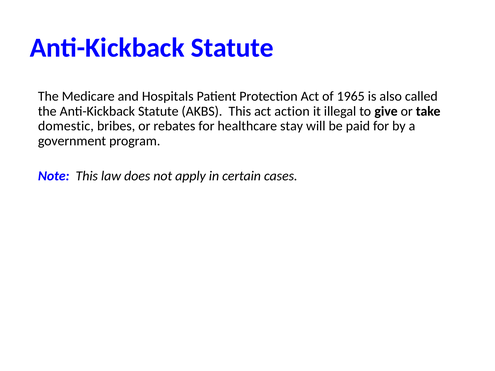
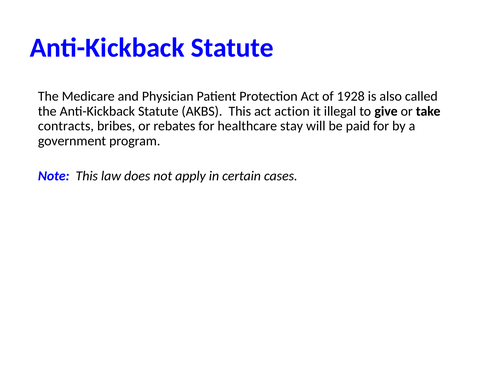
Hospitals: Hospitals -> Physician (168, 96)
1965: 1965 -> 1928 (351, 96)
domestic: domestic -> contracts (66, 126)
